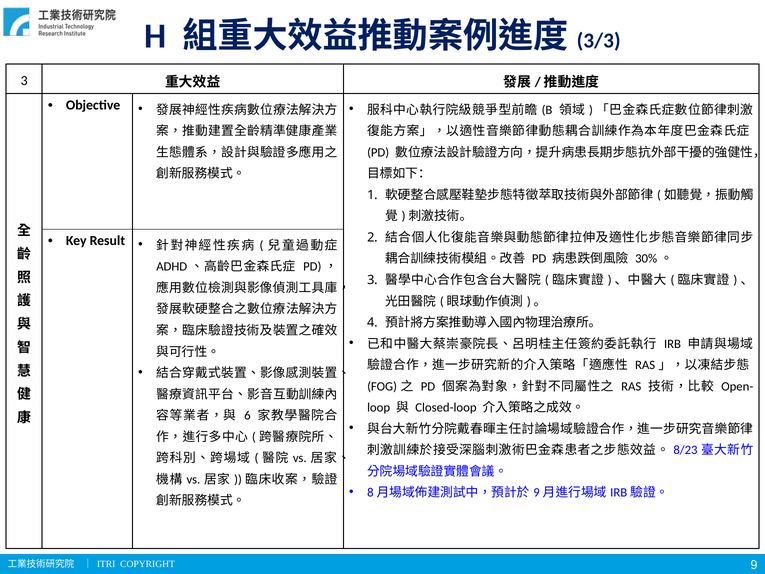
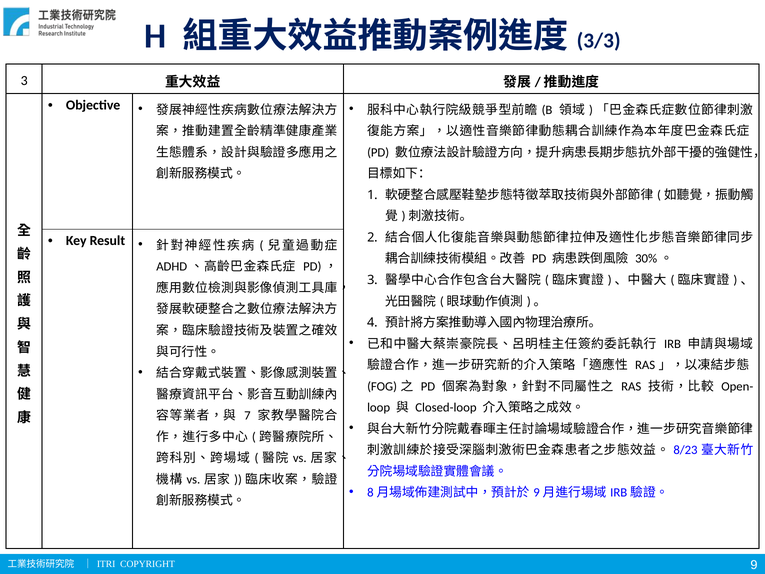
6: 6 -> 7 (247, 415)
